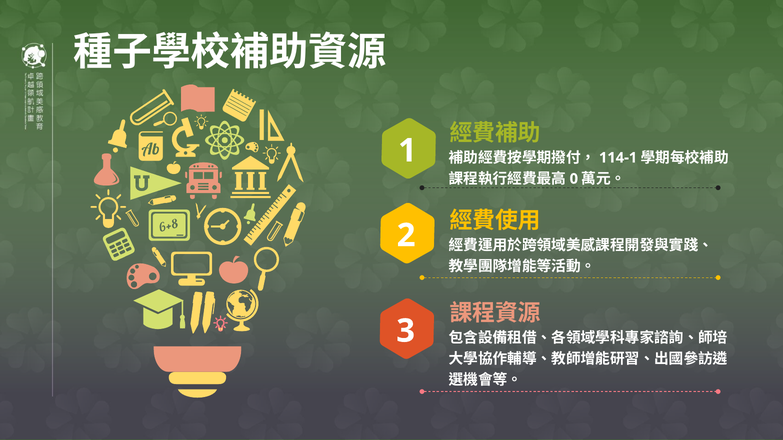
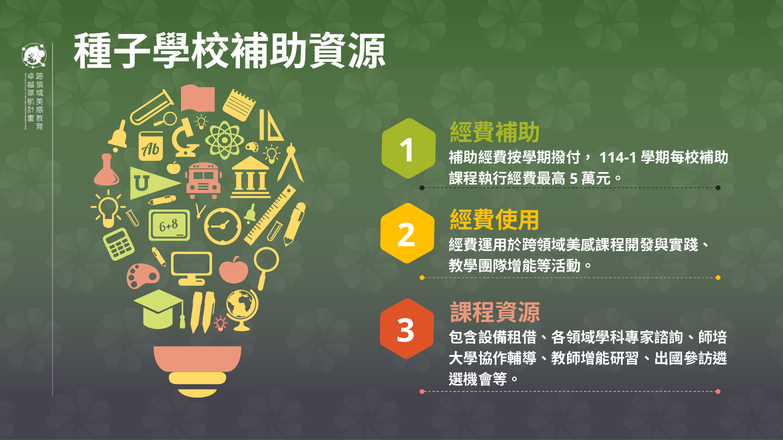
0: 0 -> 5 (574, 179)
